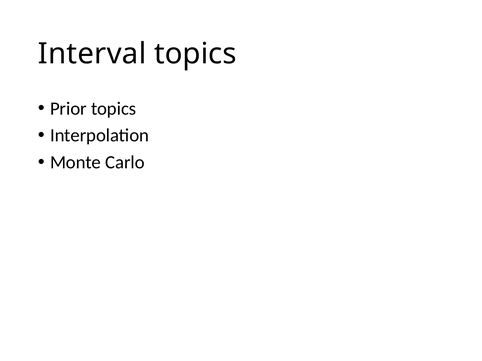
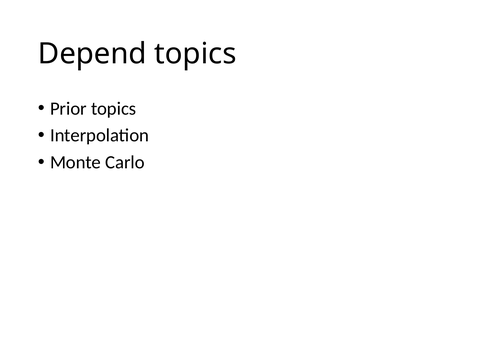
Interval: Interval -> Depend (92, 54)
